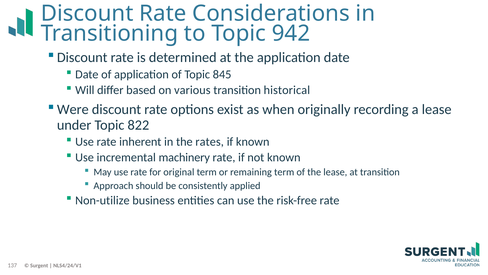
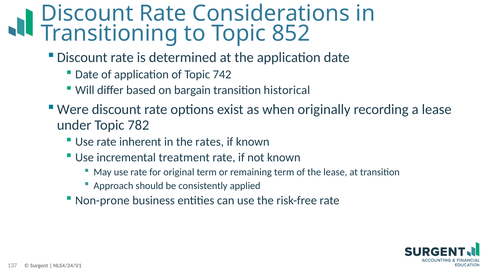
942: 942 -> 852 (291, 34)
845: 845 -> 742 (222, 74)
various: various -> bargain (192, 90)
822: 822 -> 782 (138, 125)
machinery: machinery -> treatment (184, 157)
Non-utilize: Non-utilize -> Non-prone (102, 200)
